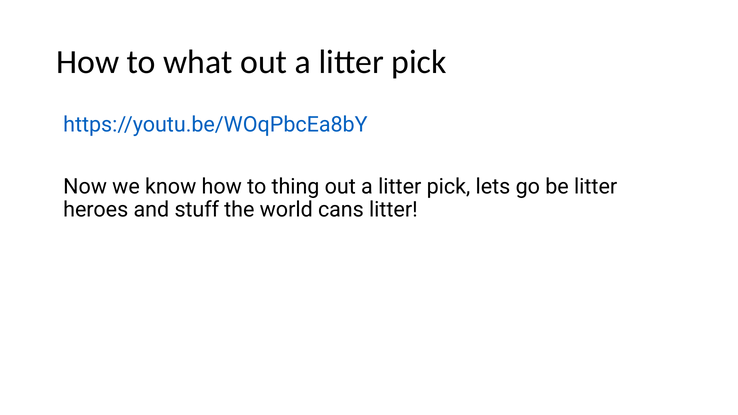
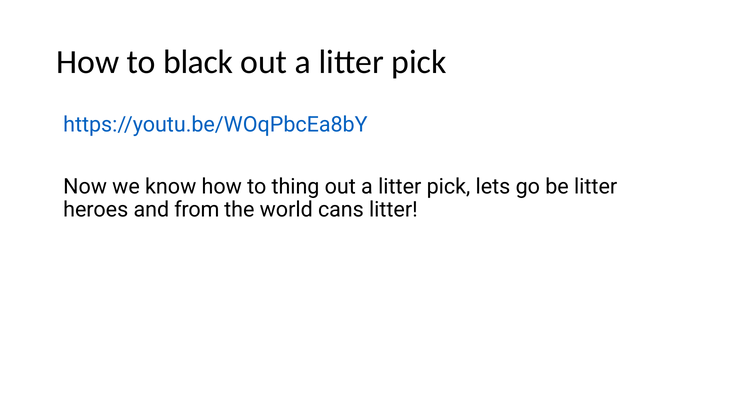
what: what -> black (198, 62)
stuff: stuff -> from (197, 210)
